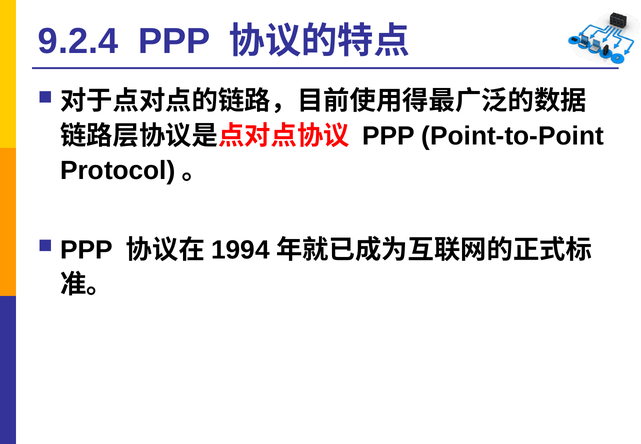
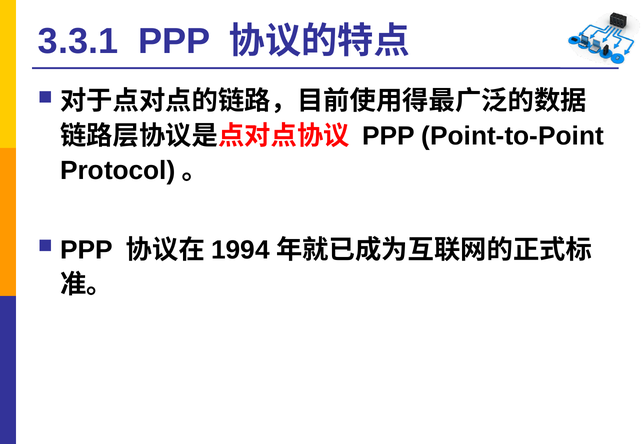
9.2.4: 9.2.4 -> 3.3.1 (78, 41)
